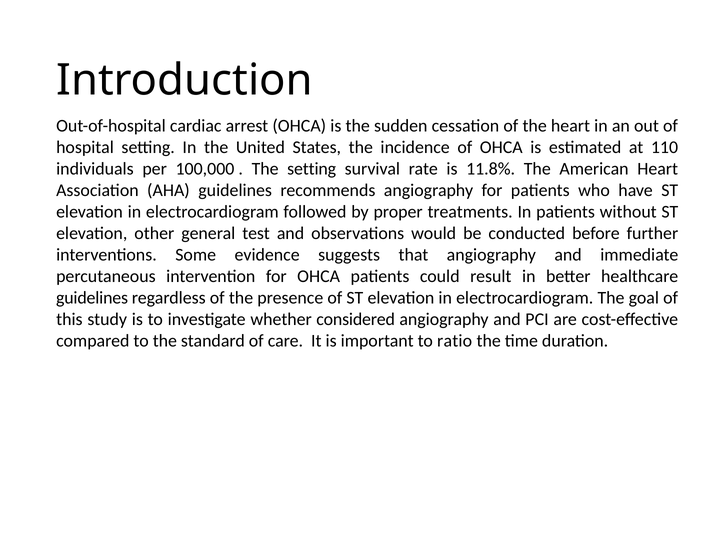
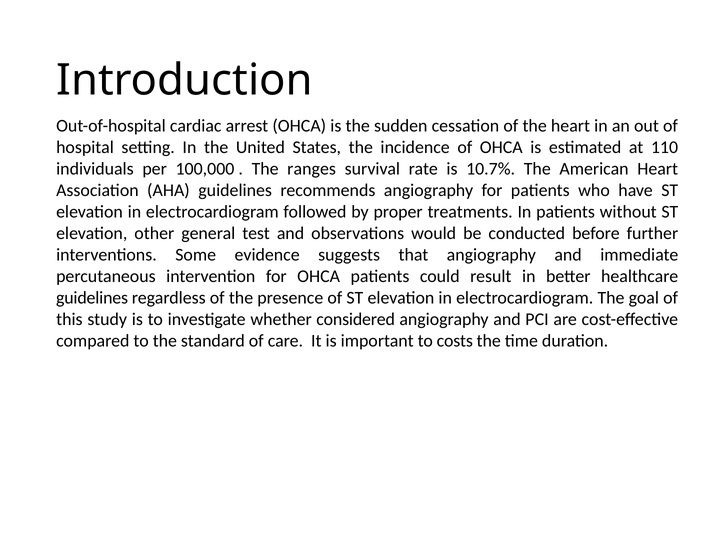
The setting: setting -> ranges (312, 169)
11.8%: 11.8% -> 10.7% (491, 169)
ratio: ratio -> costs (455, 340)
